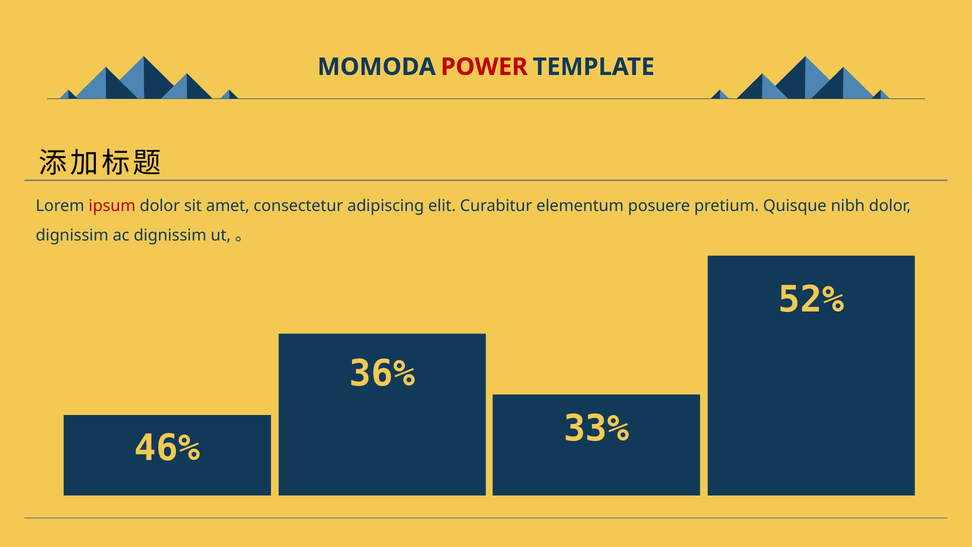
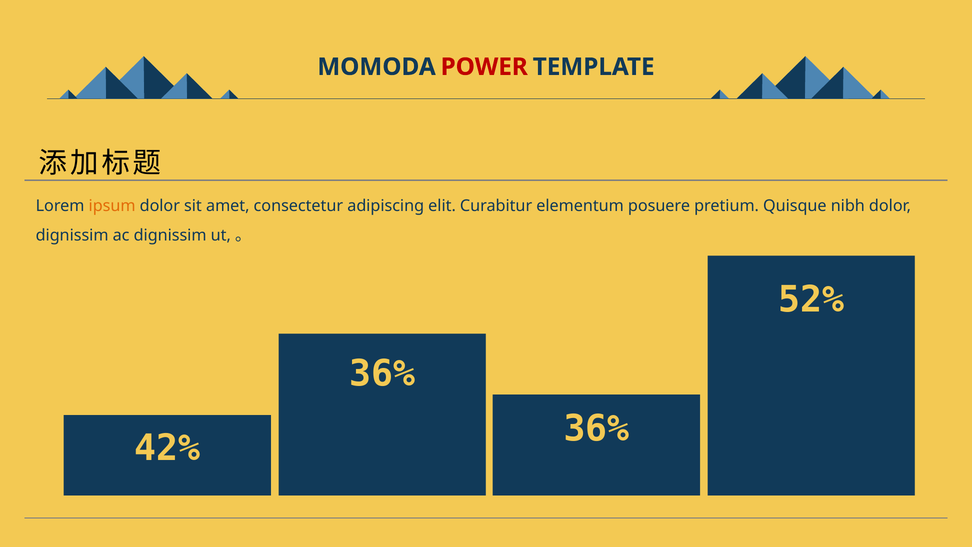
ipsum colour: red -> orange (112, 206)
33%: 33% -> 36% (596, 428)
46%: 46% -> 42% (167, 448)
